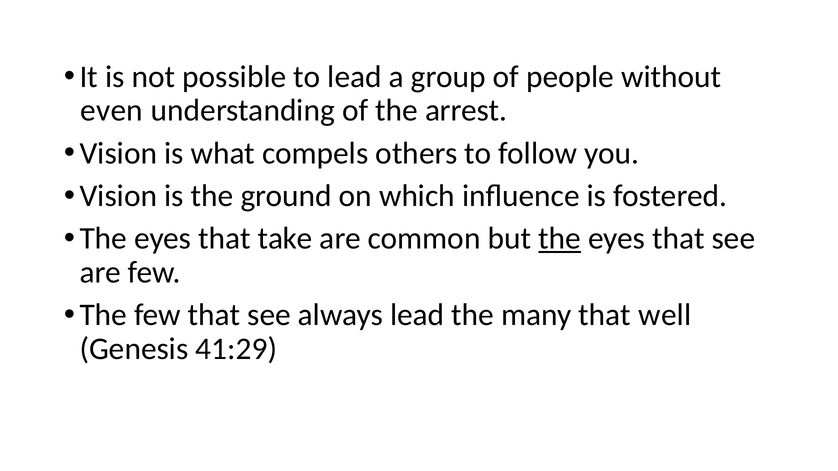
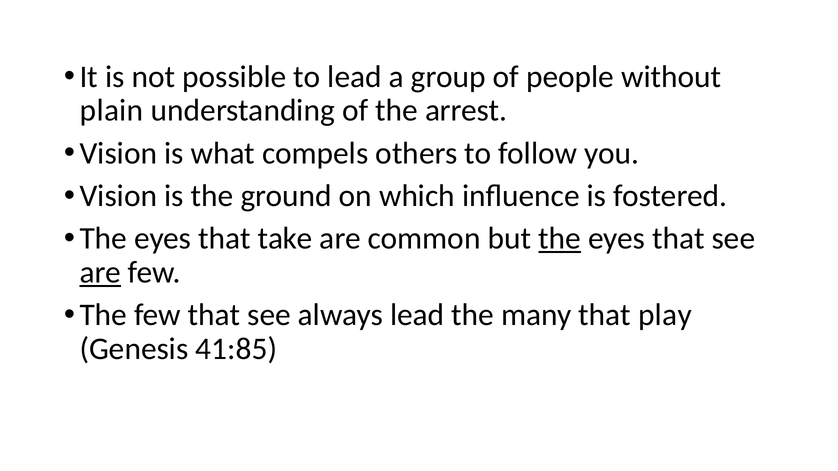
even: even -> plain (112, 111)
are underline: none -> present (100, 273)
well: well -> play (665, 315)
41:29: 41:29 -> 41:85 (236, 349)
